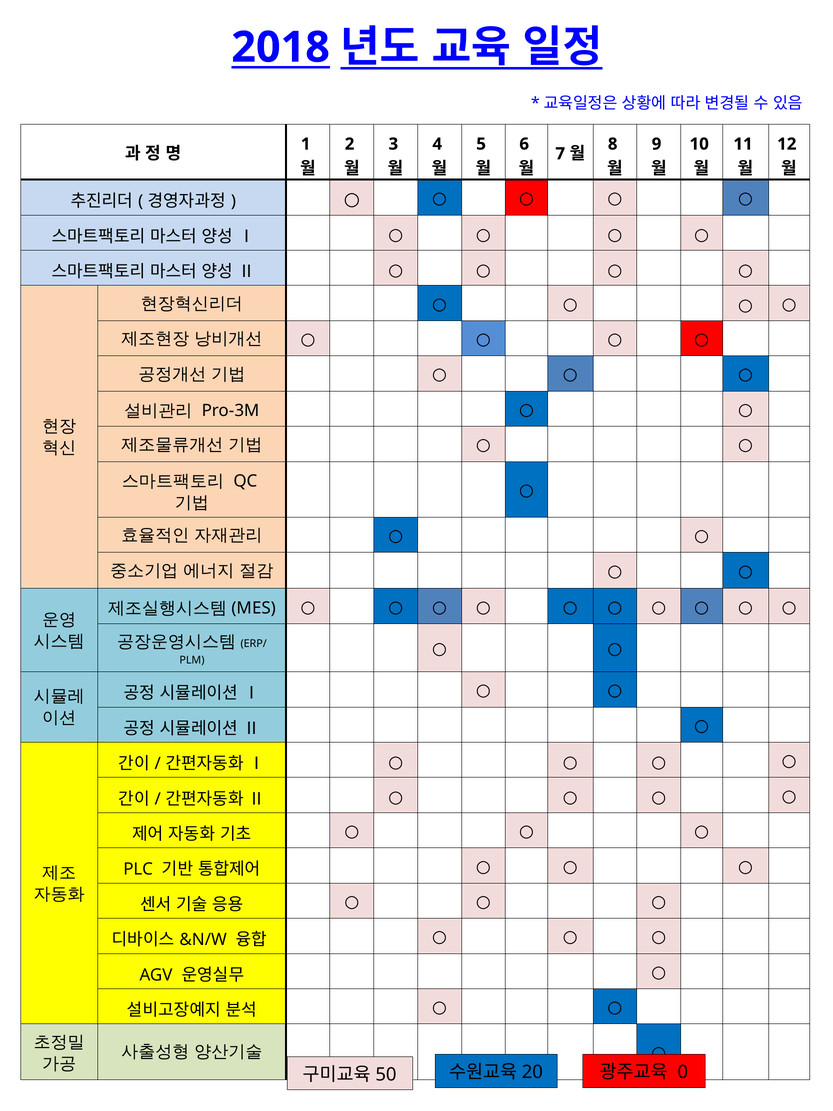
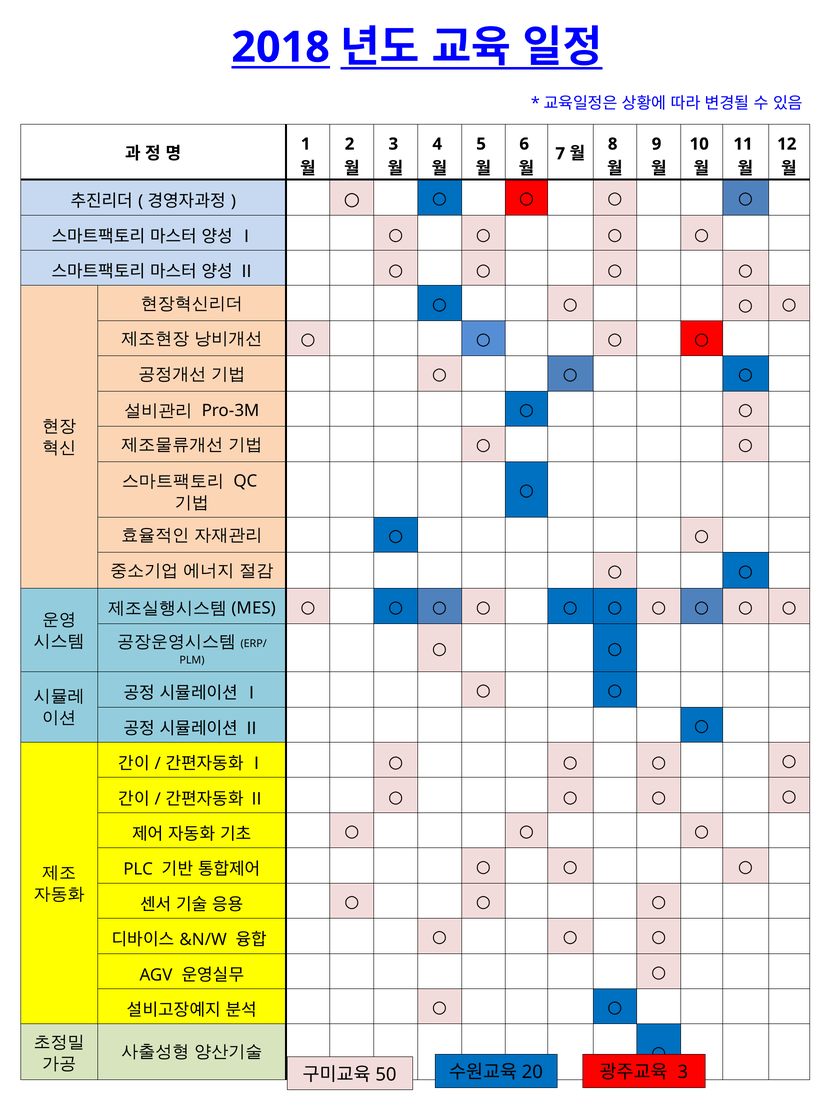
0: 0 -> 3 (683, 1072)
